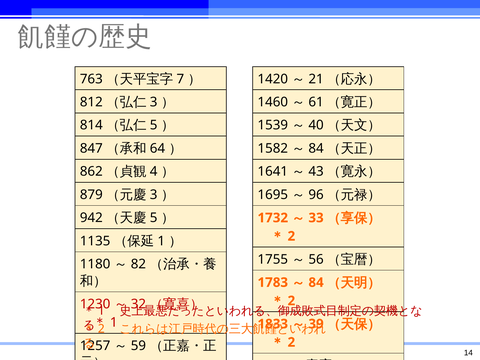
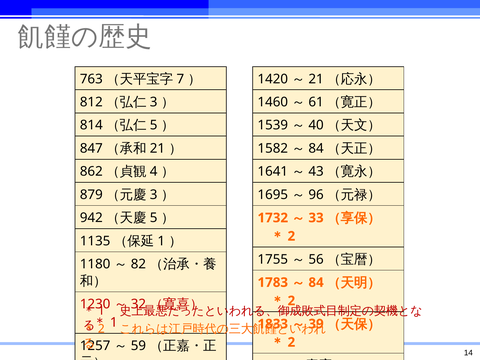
64: 64 -> 21 (157, 148)
